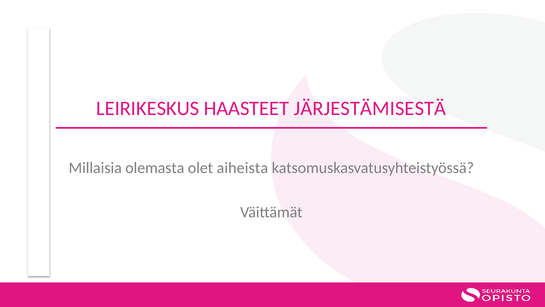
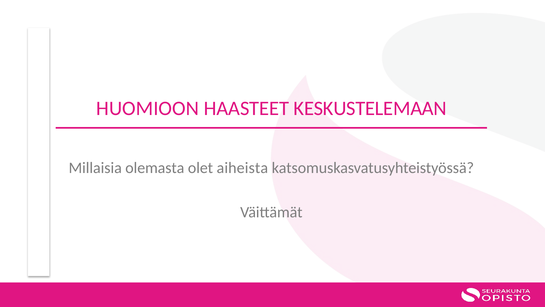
LEIRIKESKUS: LEIRIKESKUS -> HUOMIOON (148, 108)
JÄRJESTÄMISESTÄ: JÄRJESTÄMISESTÄ -> KESKUSTELEMAAN (370, 108)
